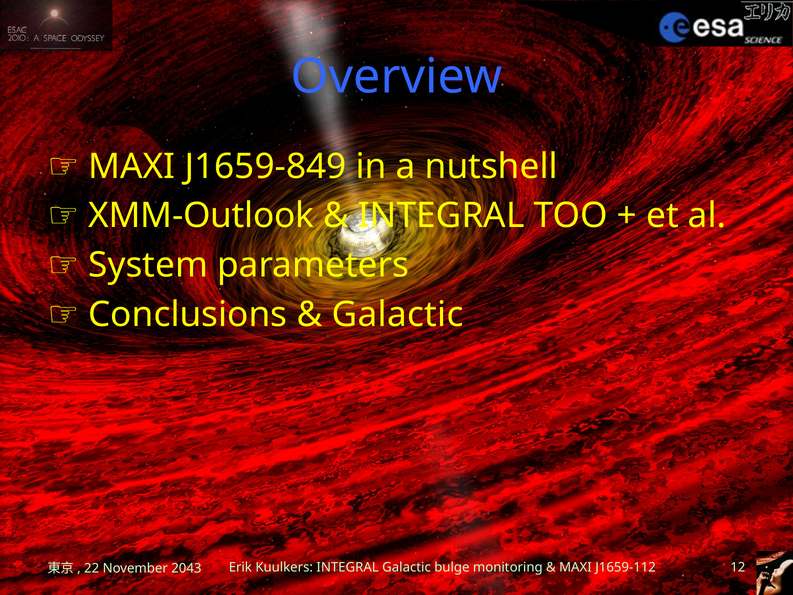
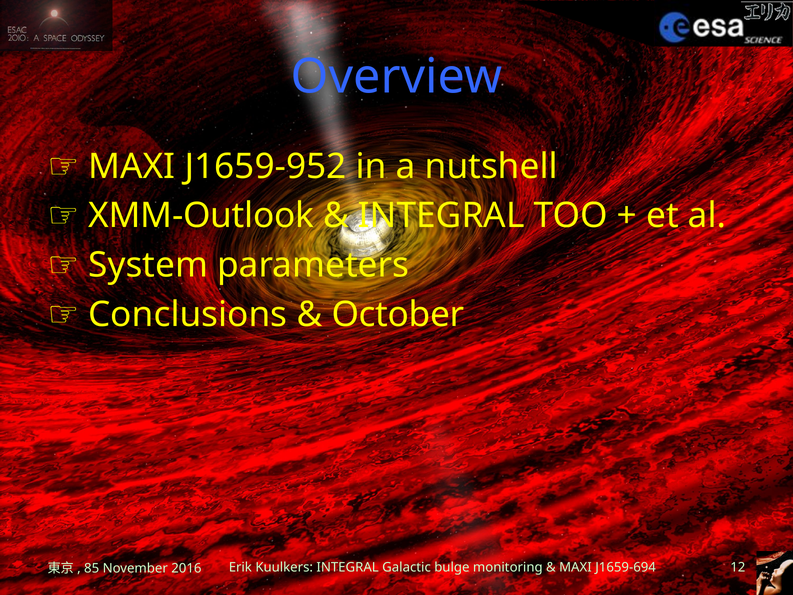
J1659-849: J1659-849 -> J1659-952 (266, 166)
Galactic: Galactic -> October (398, 314)
22: 22 -> 85 (92, 568)
2043: 2043 -> 2016 (186, 568)
J1659-112: J1659-112 -> J1659-694 (626, 567)
